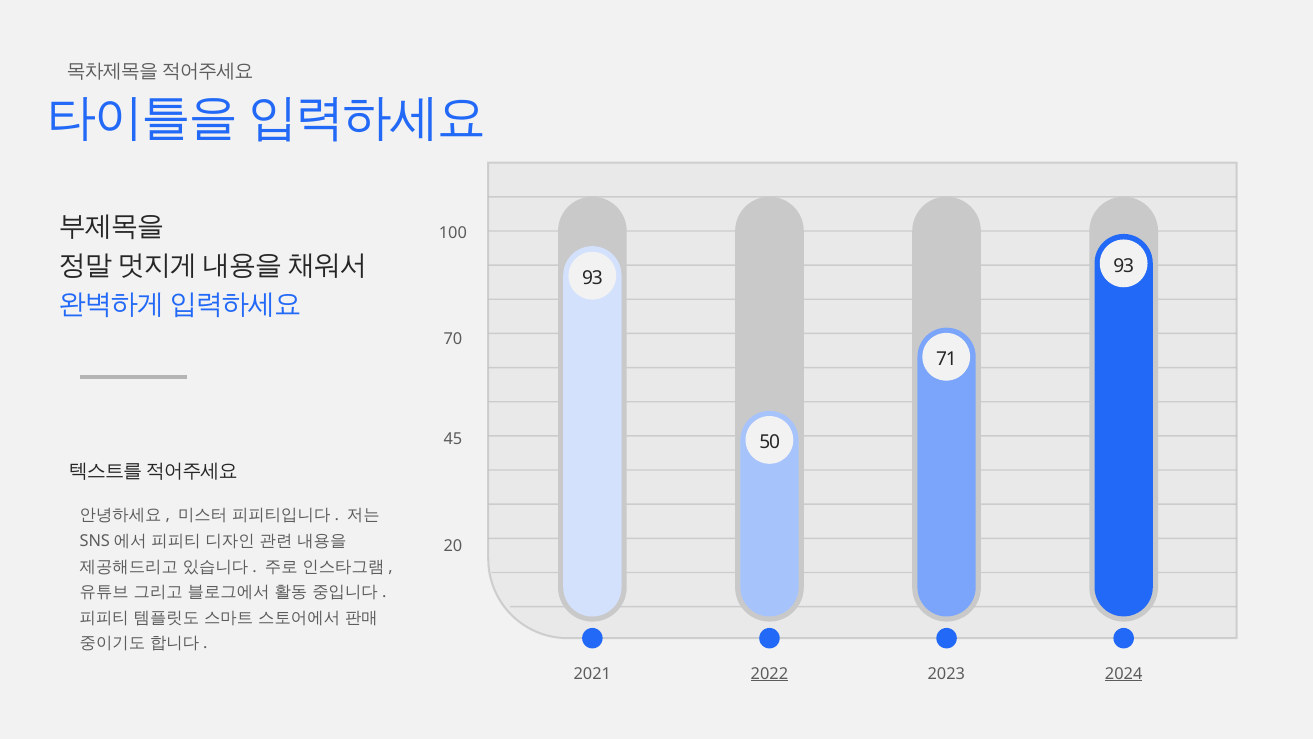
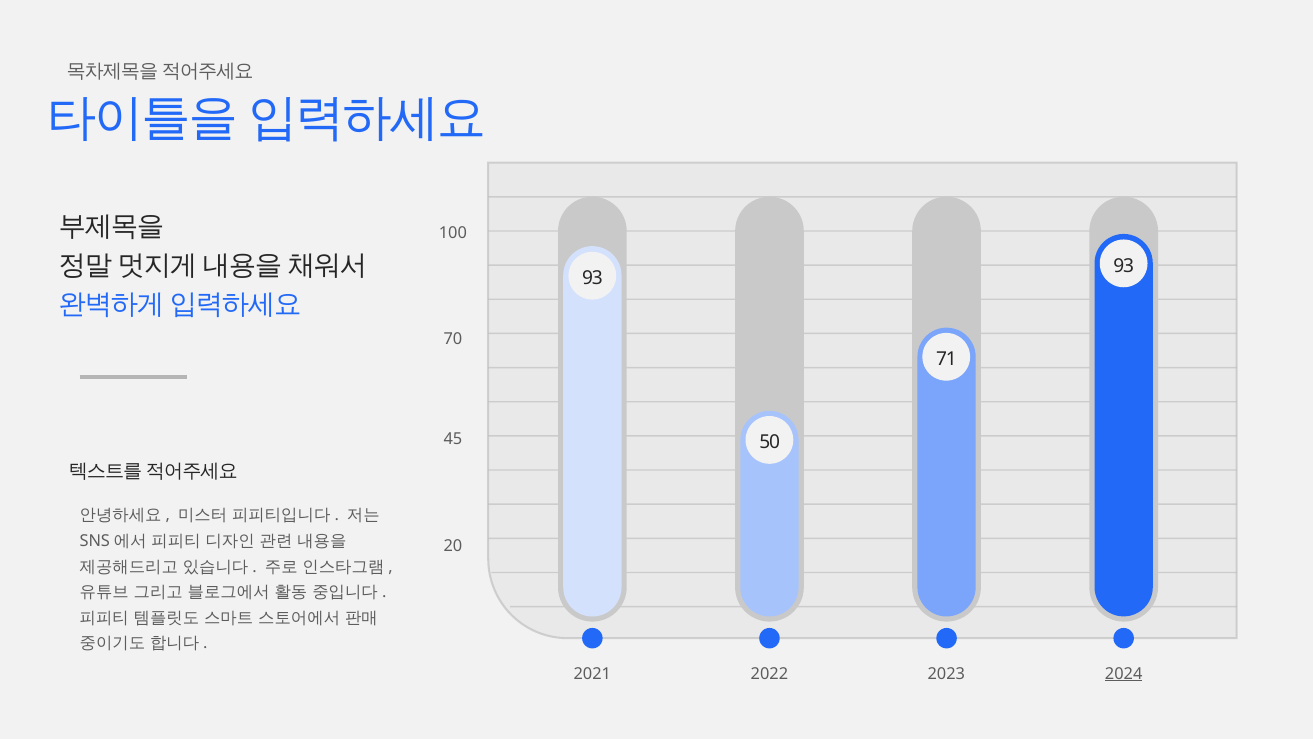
2022 underline: present -> none (769, 673)
